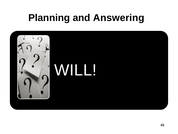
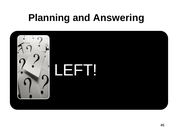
WILL: WILL -> LEFT (76, 70)
